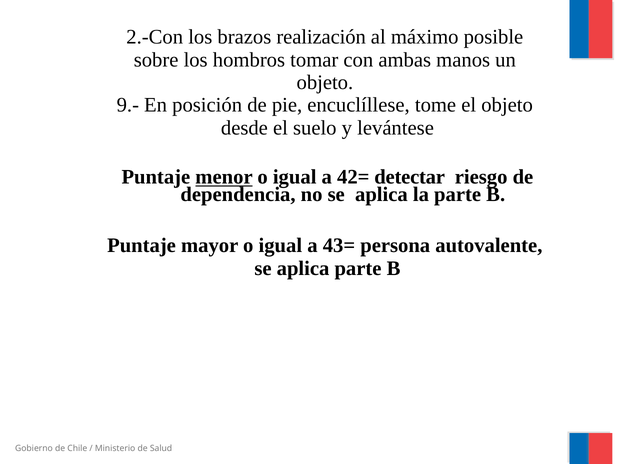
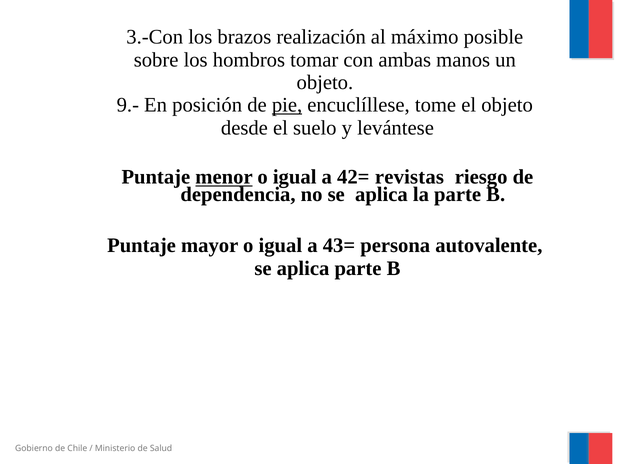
2.-Con: 2.-Con -> 3.-Con (155, 37)
pie underline: none -> present (287, 105)
detectar: detectar -> revistas (409, 177)
